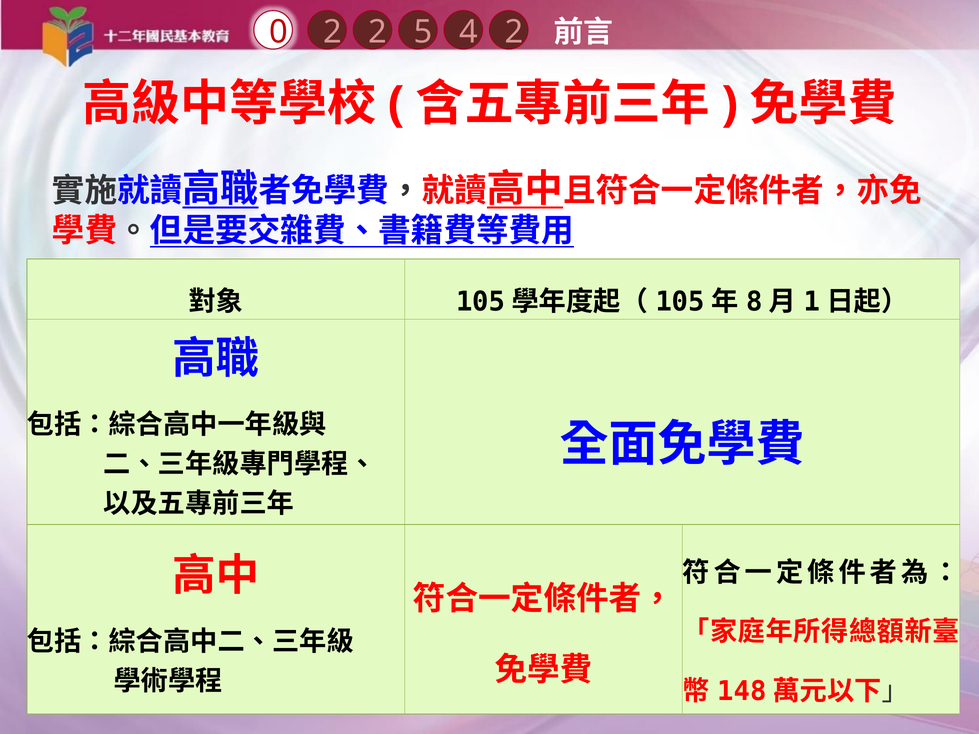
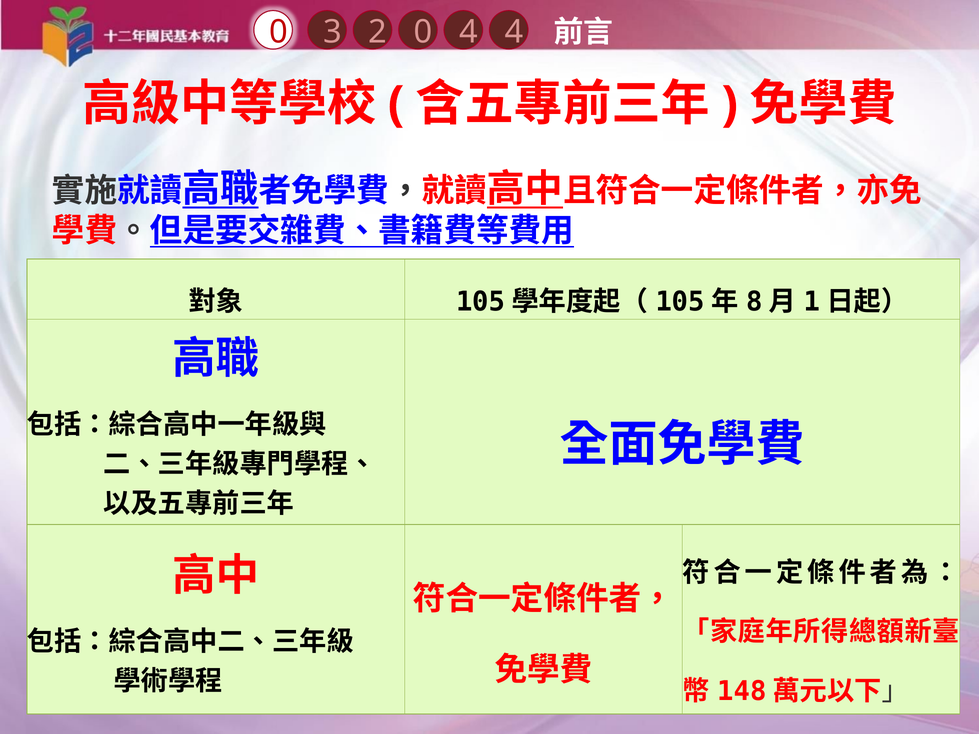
0 2: 2 -> 3 (332, 32)
2 5: 5 -> 0 (423, 32)
4 2: 2 -> 4 (514, 32)
